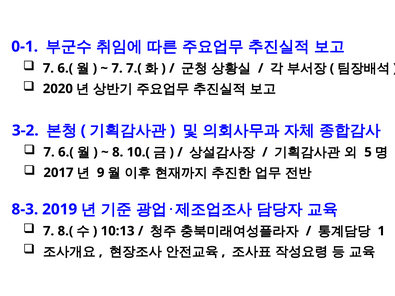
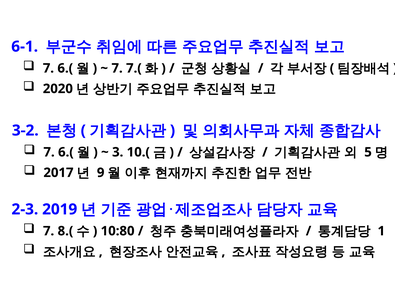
0-1: 0-1 -> 6-1 (25, 47)
8: 8 -> 3 (118, 152)
8-3: 8-3 -> 2-3 (25, 209)
10:13: 10:13 -> 10:80 (118, 231)
